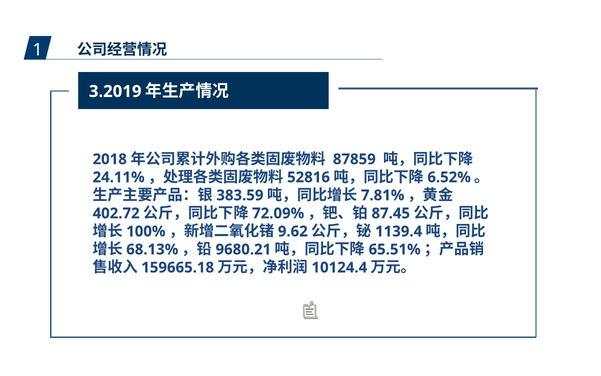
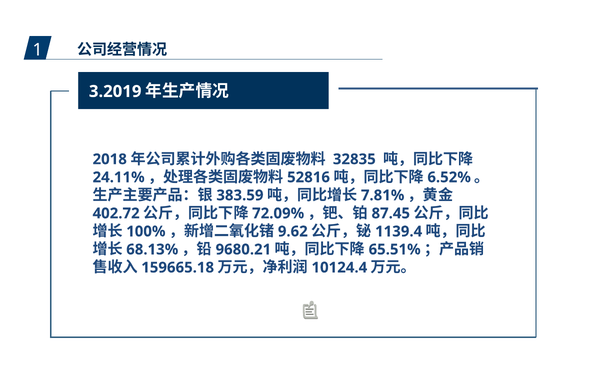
87859: 87859 -> 32835 (354, 159)
